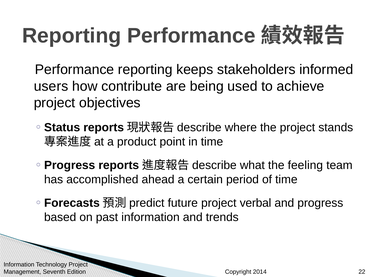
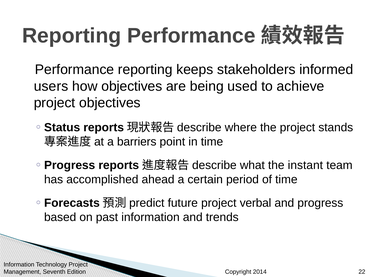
how contribute: contribute -> objectives (132, 86)
product: product -> barriers (137, 142)
feeling: feeling -> instant (305, 165)
